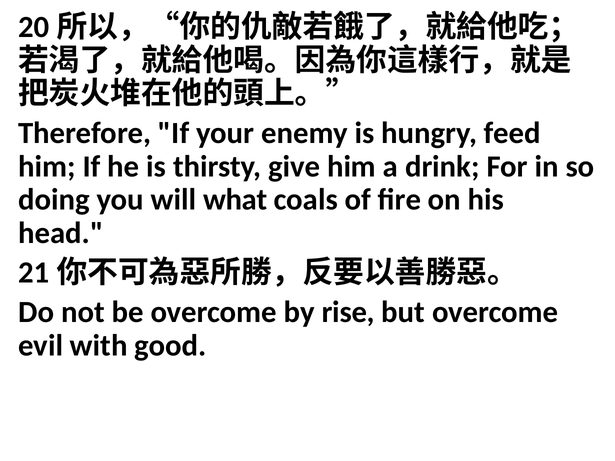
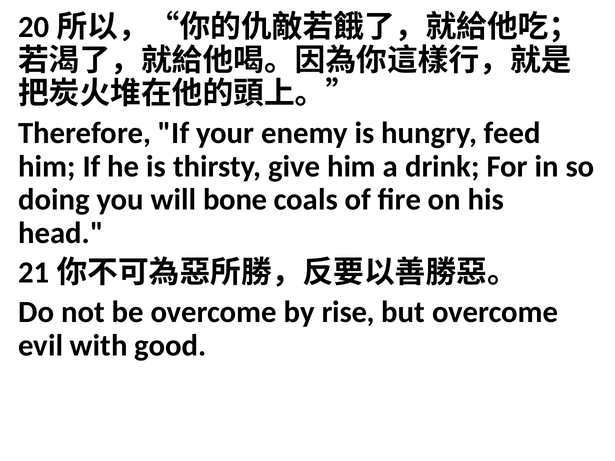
what: what -> bone (235, 200)
